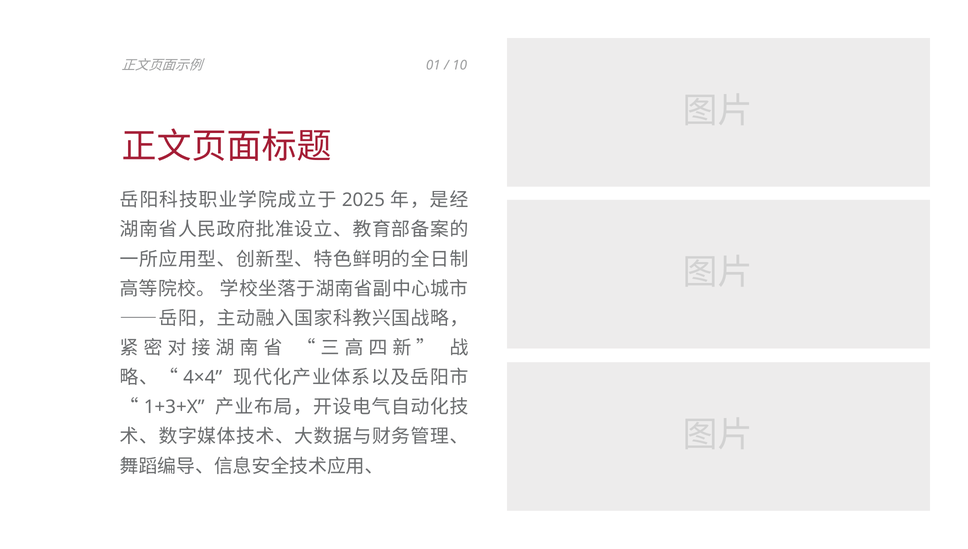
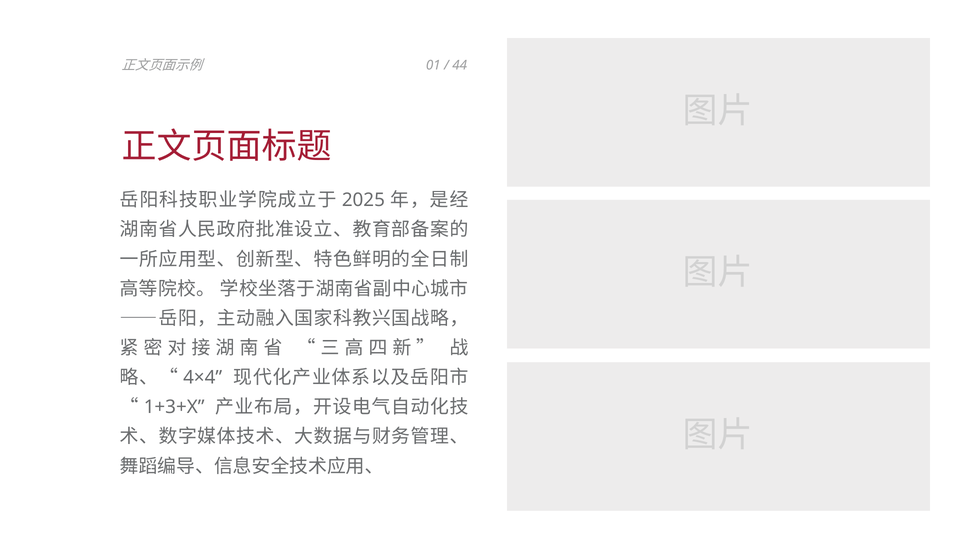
10: 10 -> 44 (460, 65)
